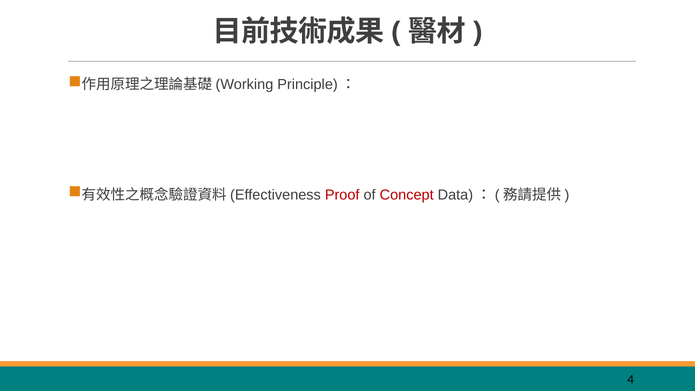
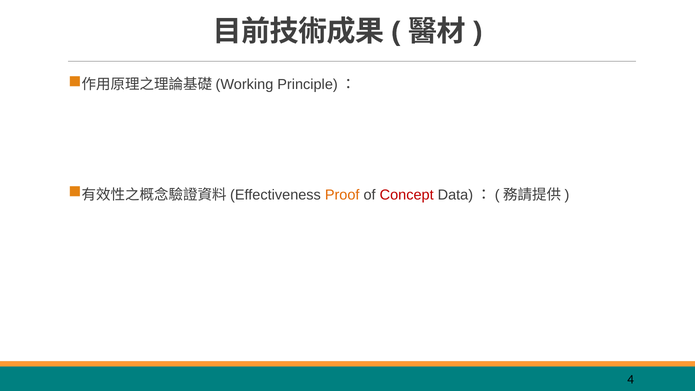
Proof colour: red -> orange (342, 195)
